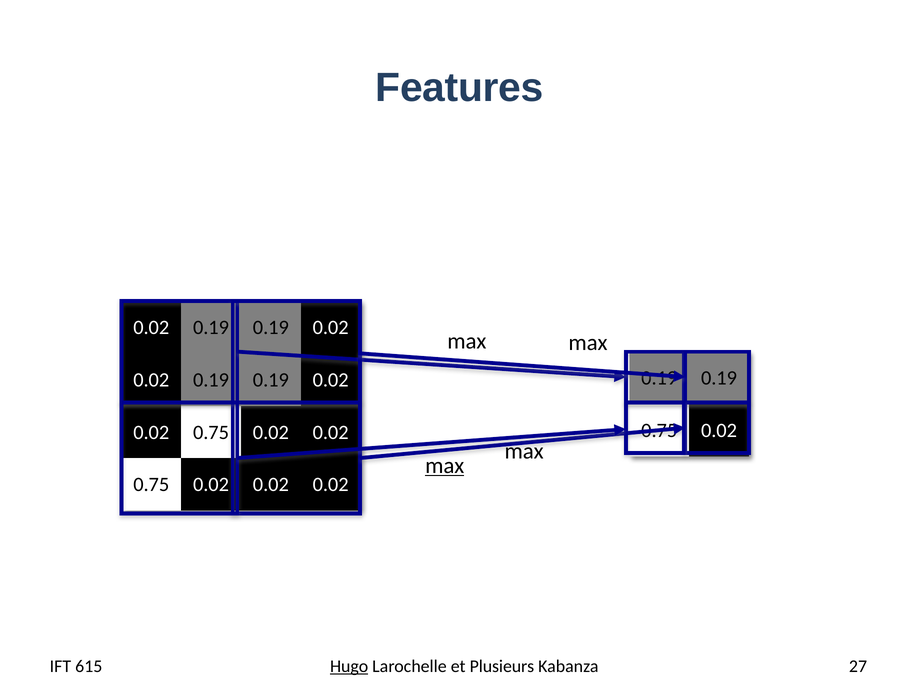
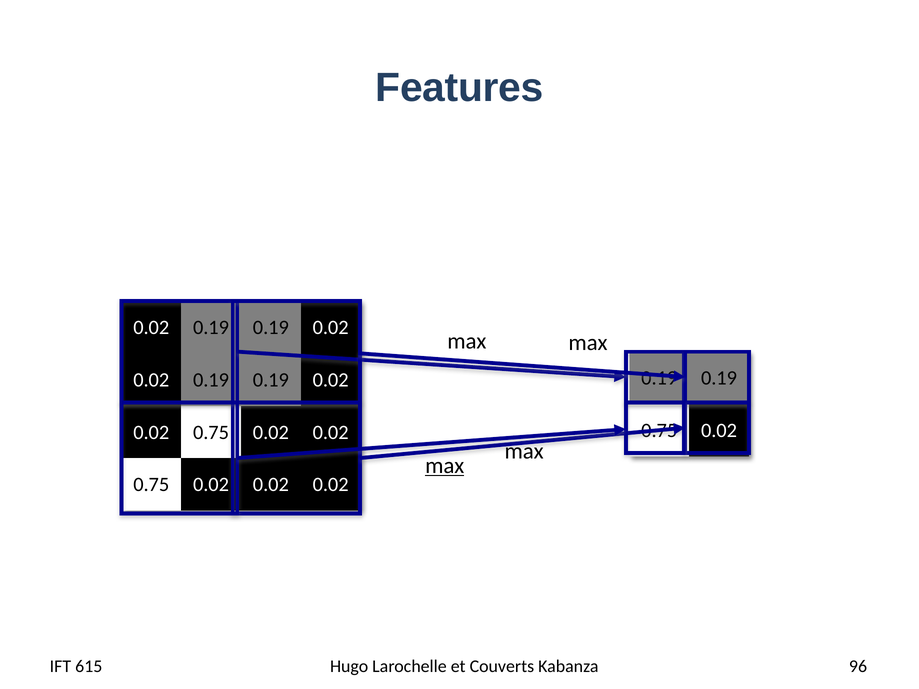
Hugo underline: present -> none (349, 667)
Plusieurs: Plusieurs -> Couverts (502, 667)
27: 27 -> 96 (858, 667)
